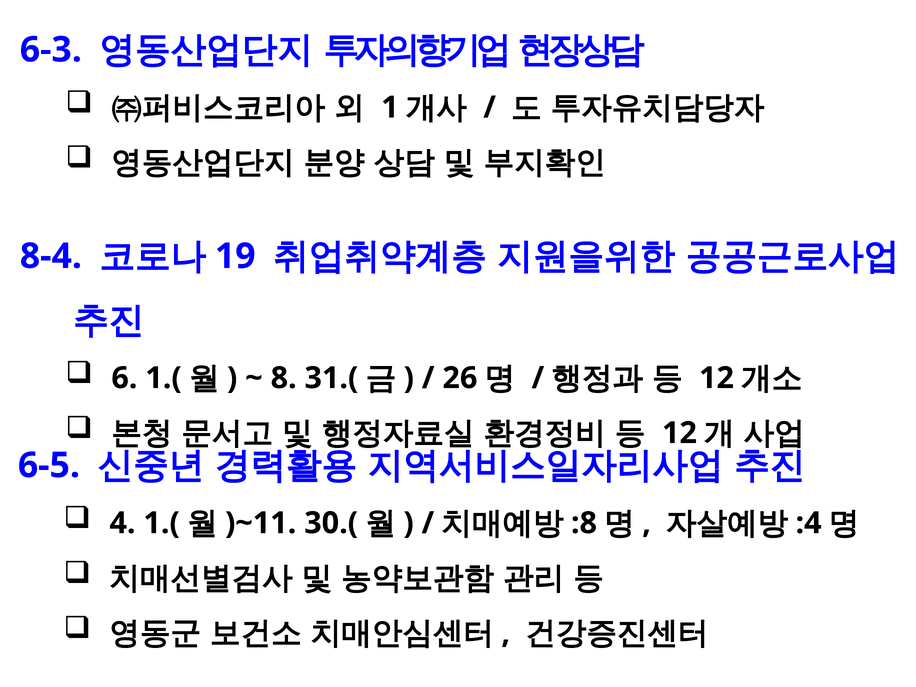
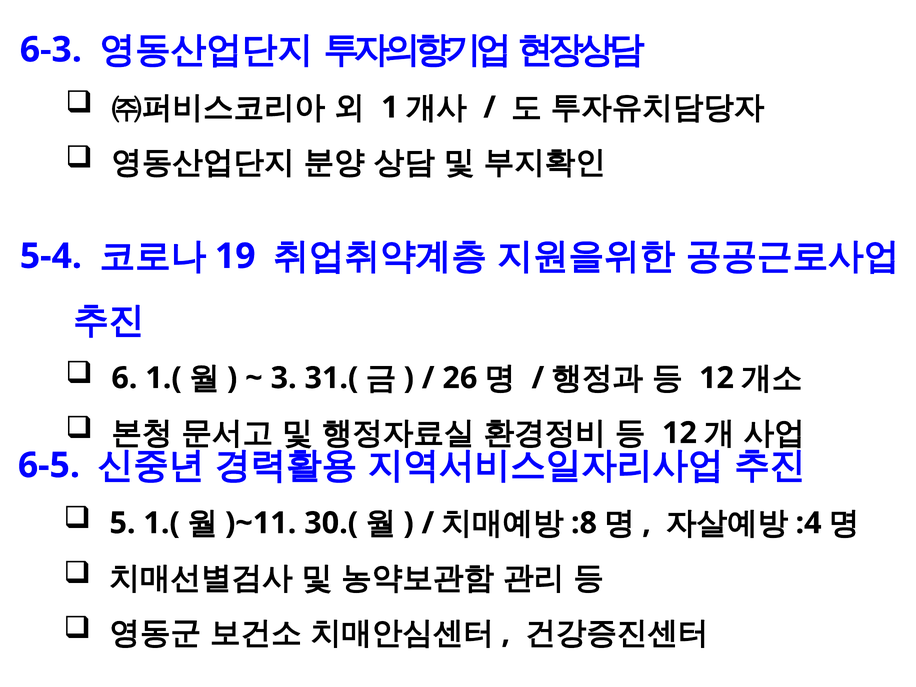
8-4: 8-4 -> 5-4 (51, 256)
8: 8 -> 3 (284, 378)
4: 4 -> 5 (122, 523)
